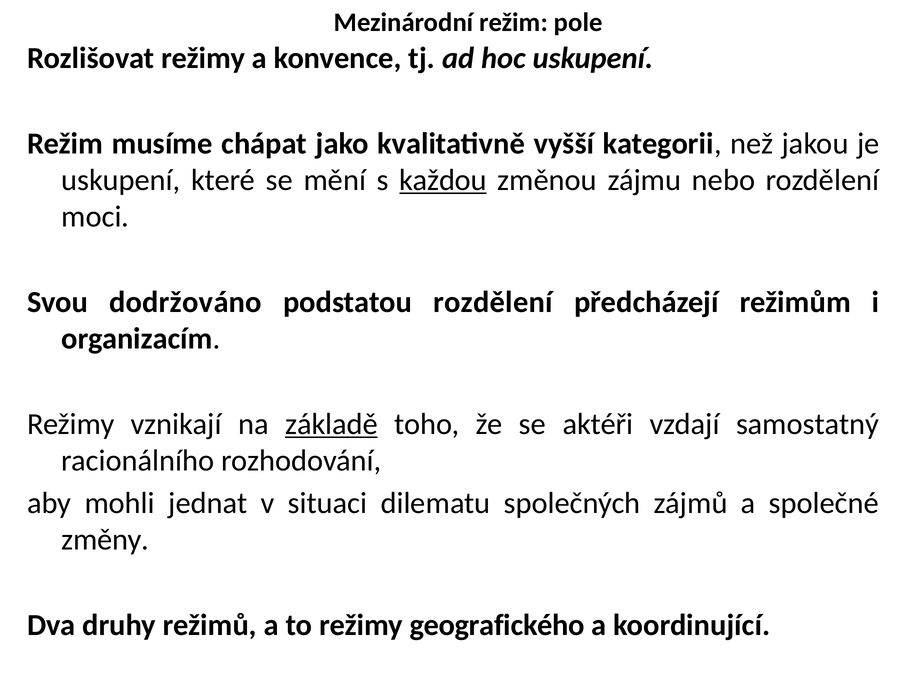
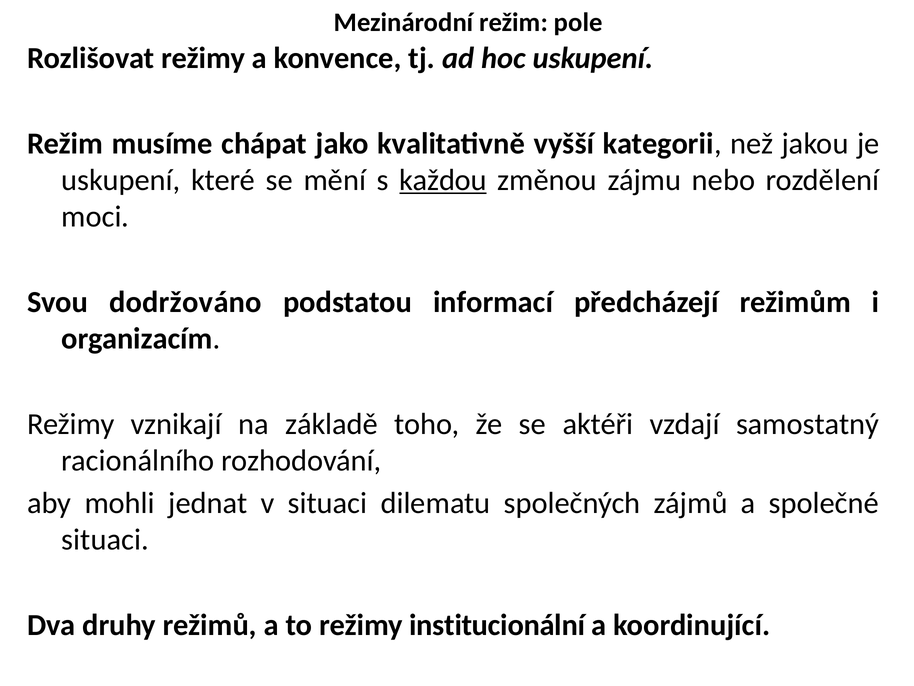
podstatou rozdělení: rozdělení -> informací (493, 302)
základě underline: present -> none (331, 424)
změny: změny -> situaci (105, 540)
geografického: geografického -> institucionální (497, 625)
